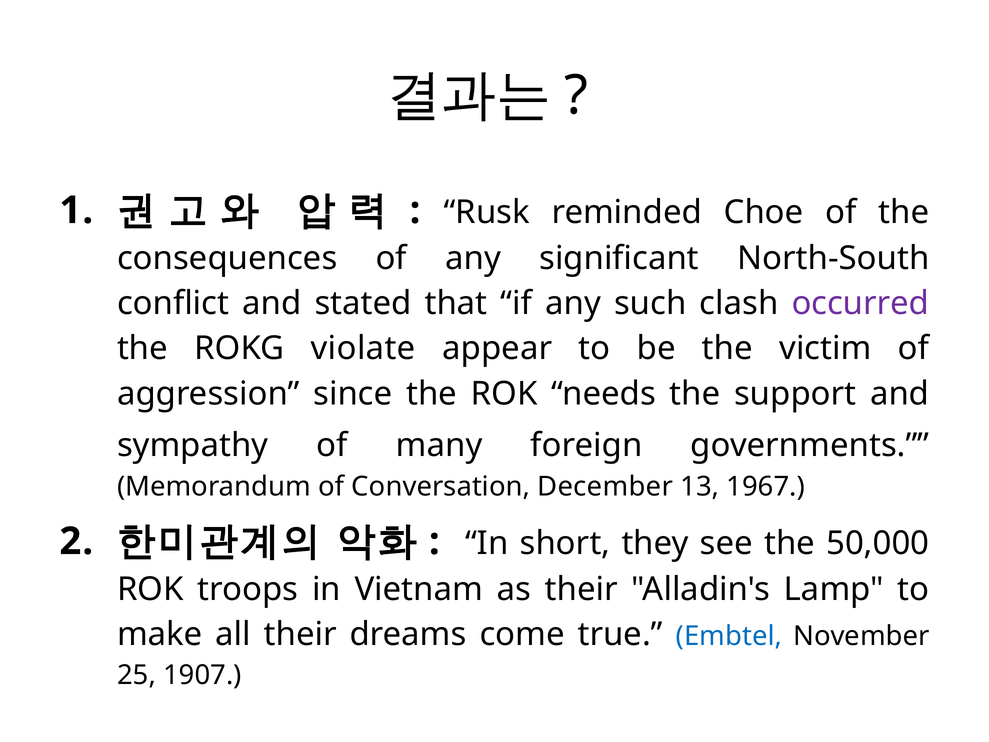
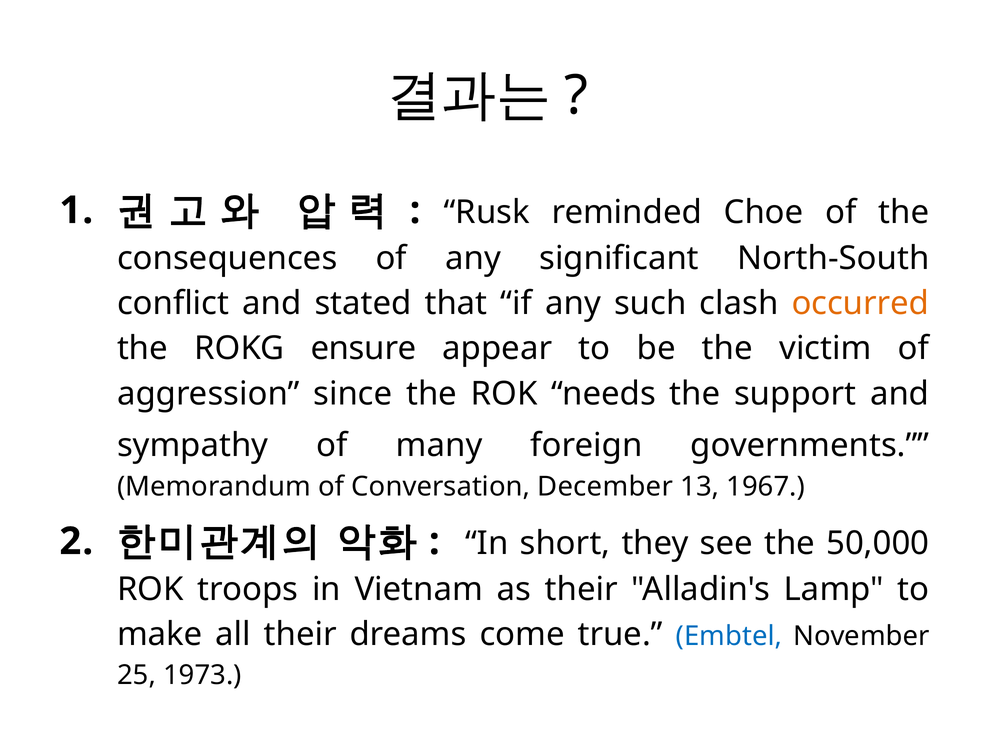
occurred colour: purple -> orange (860, 303)
violate: violate -> ensure (364, 348)
1907: 1907 -> 1973 (202, 675)
